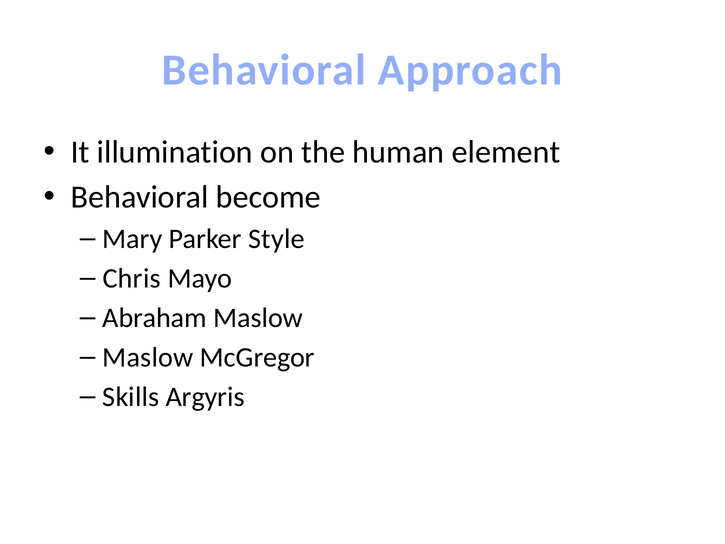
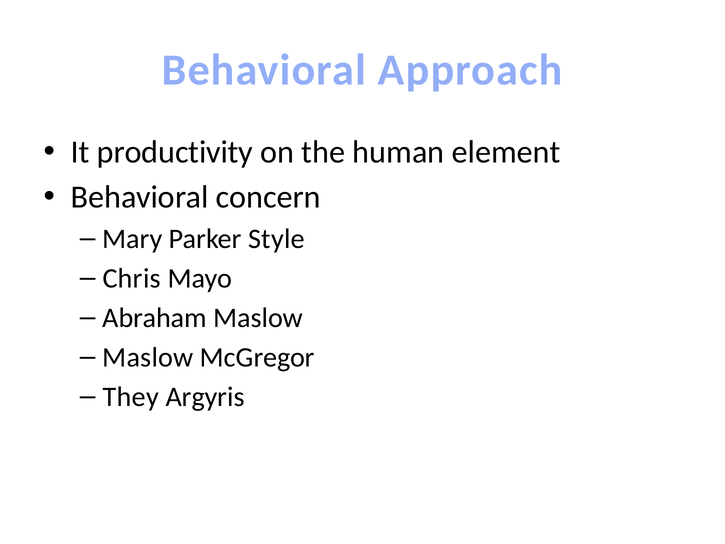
illumination: illumination -> productivity (175, 152)
become: become -> concern (268, 197)
Skills: Skills -> They (131, 397)
